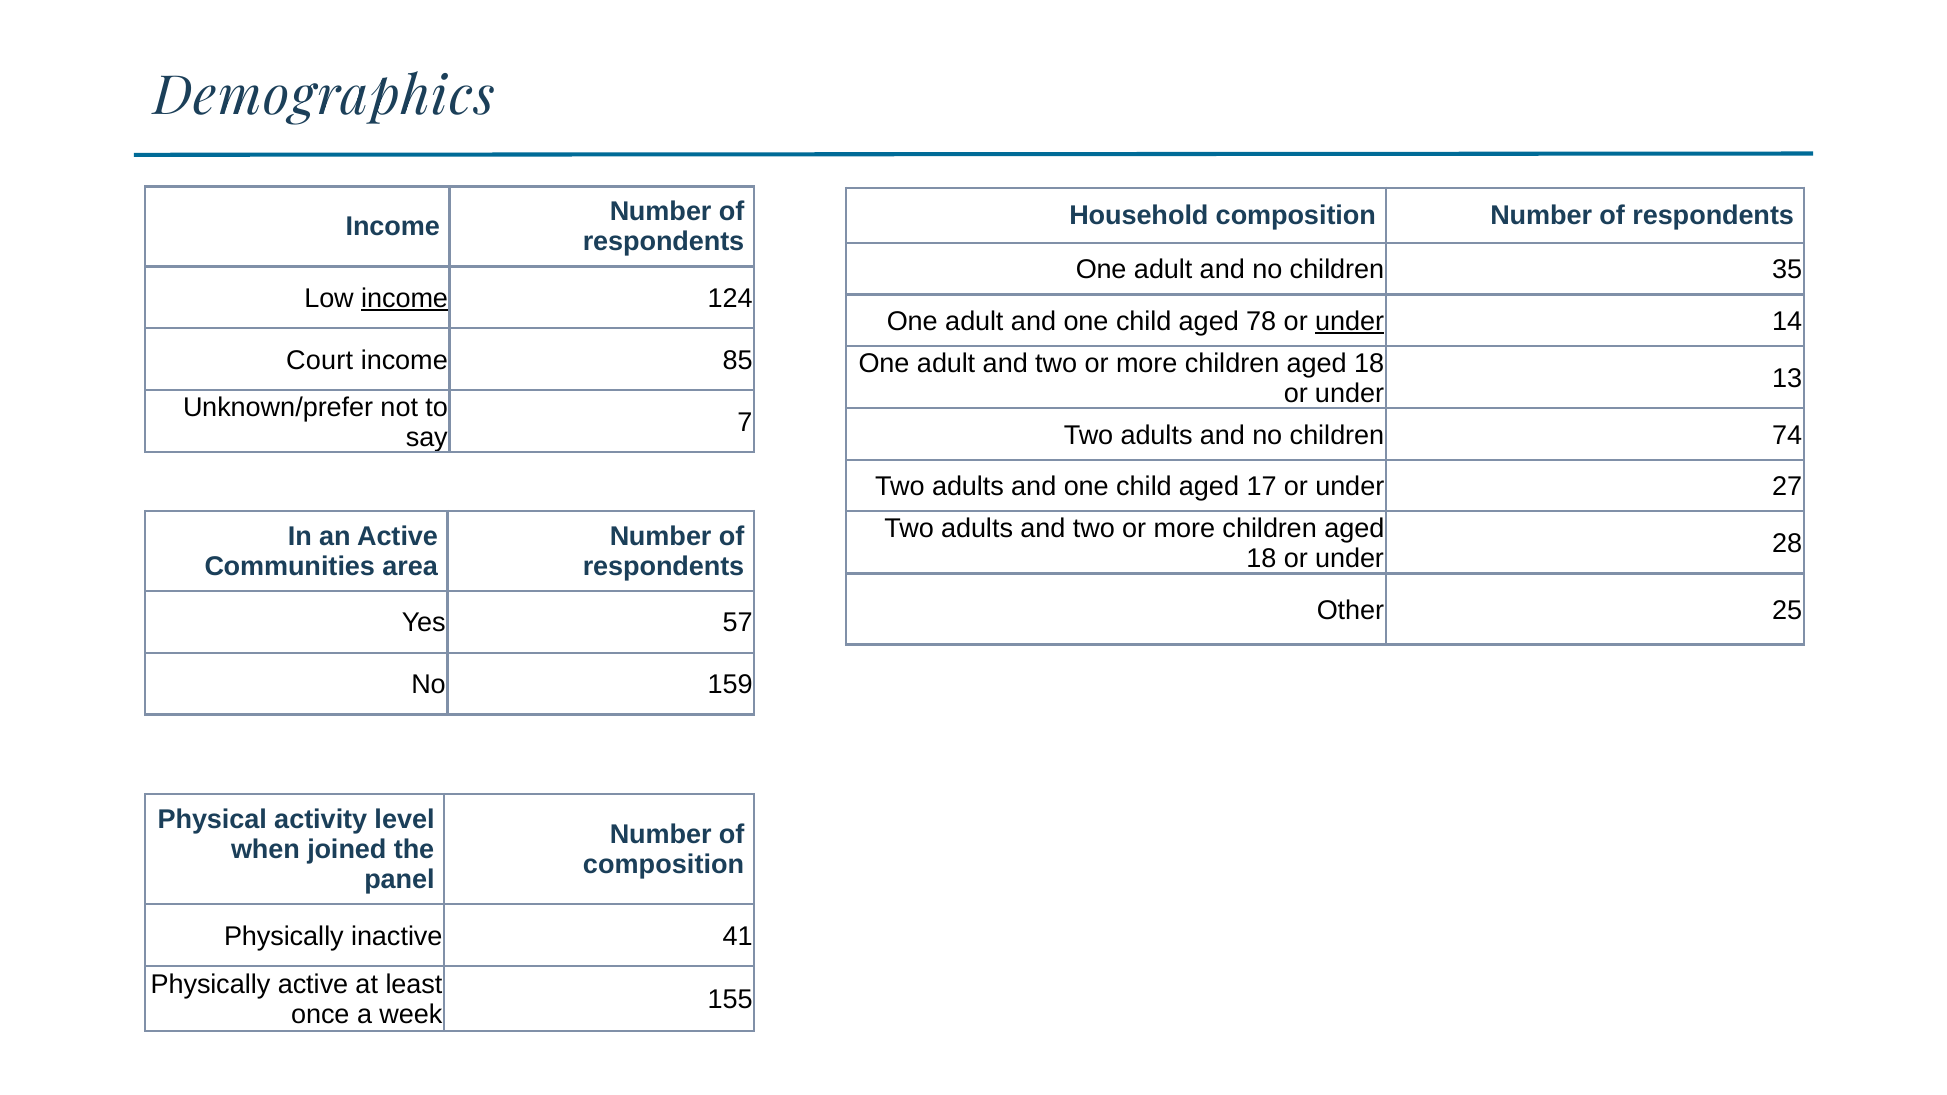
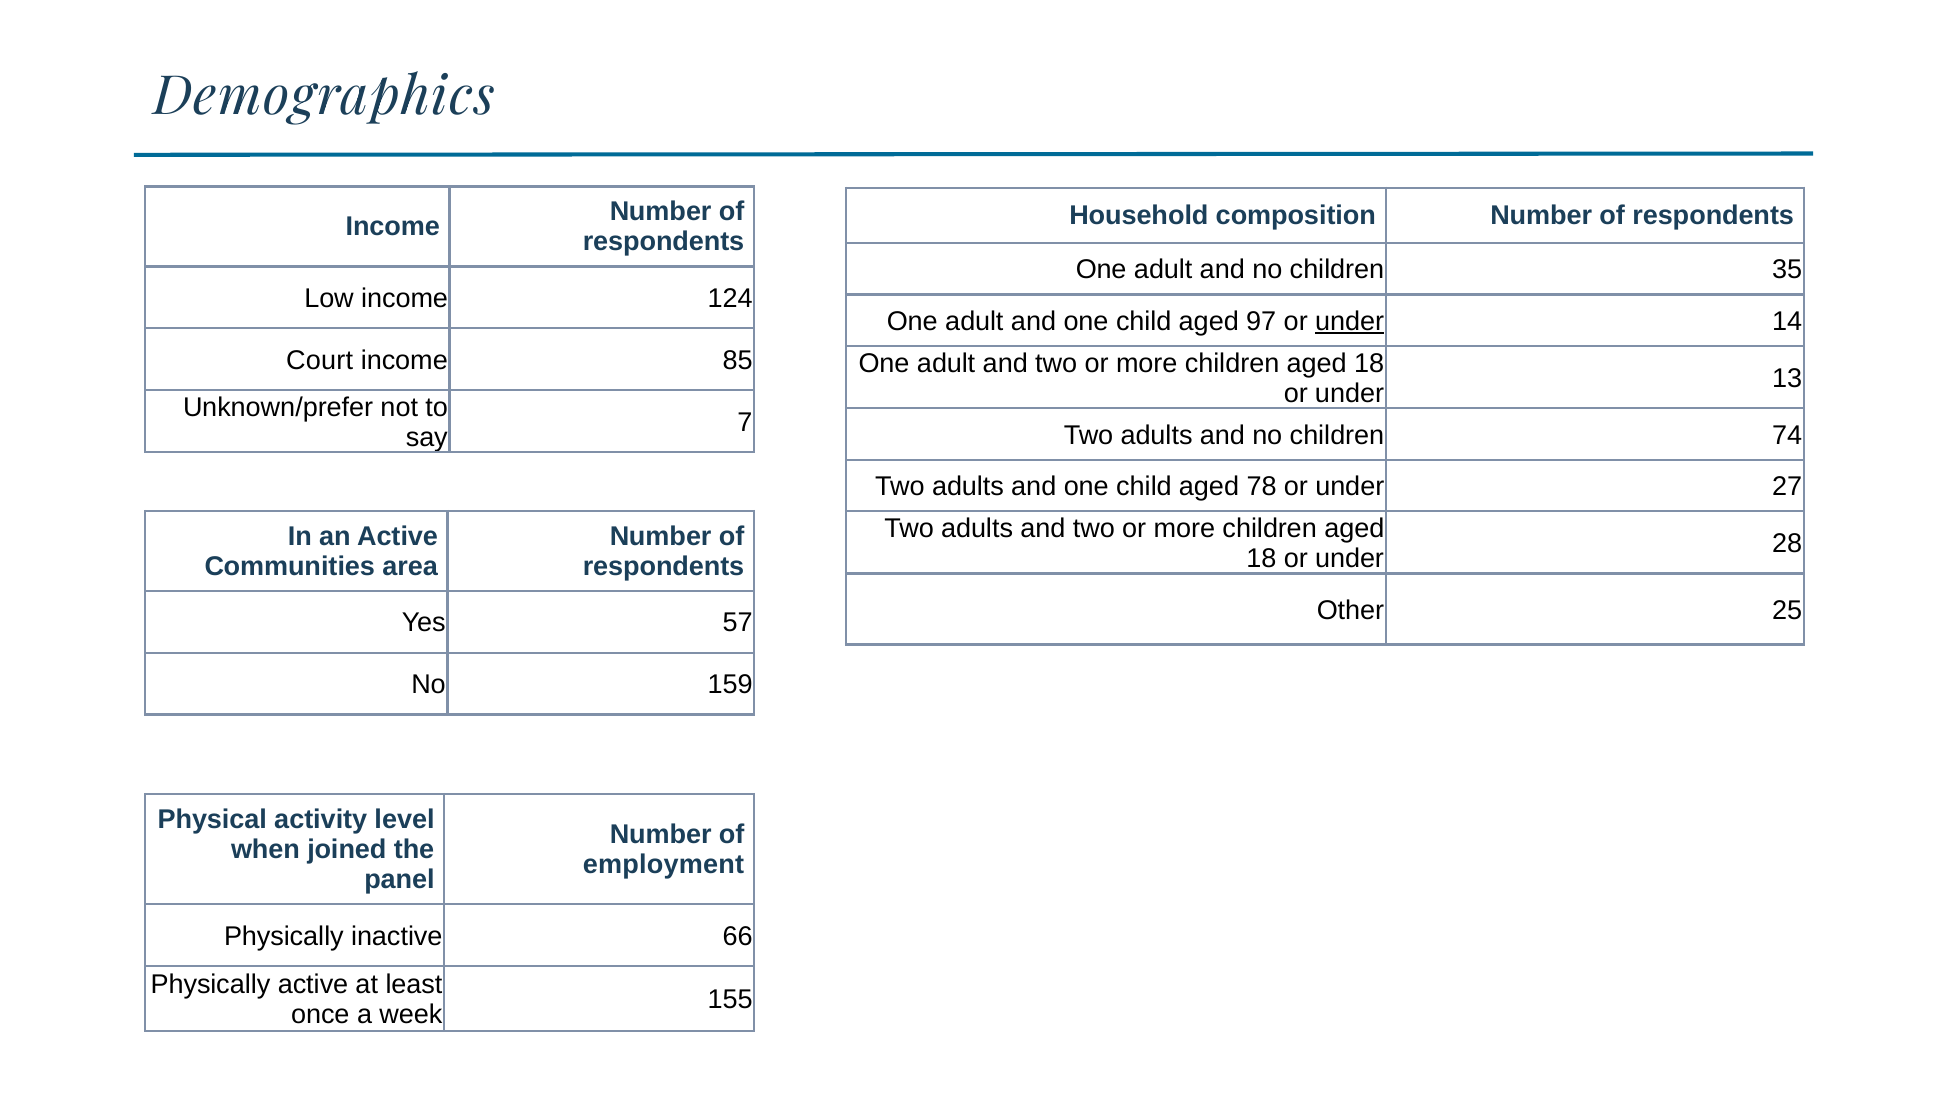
income underline: present -> none (405, 299)
78: 78 -> 97 (1261, 322)
17: 17 -> 78 (1262, 487)
composition: composition -> employment (664, 865)
41: 41 -> 66 (738, 937)
